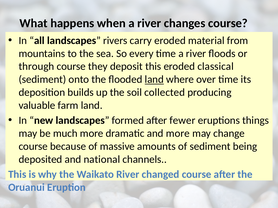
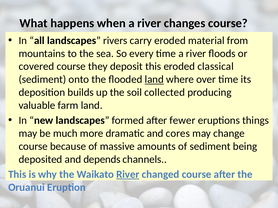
through: through -> covered (36, 67)
and more: more -> cores (178, 134)
national: national -> depends (102, 160)
River underline: none -> present (128, 175)
